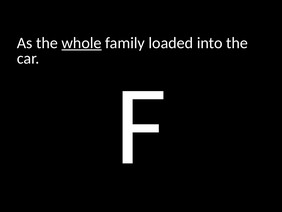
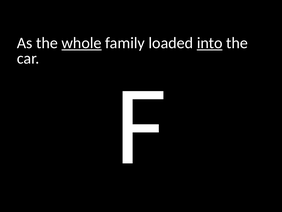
into underline: none -> present (210, 43)
